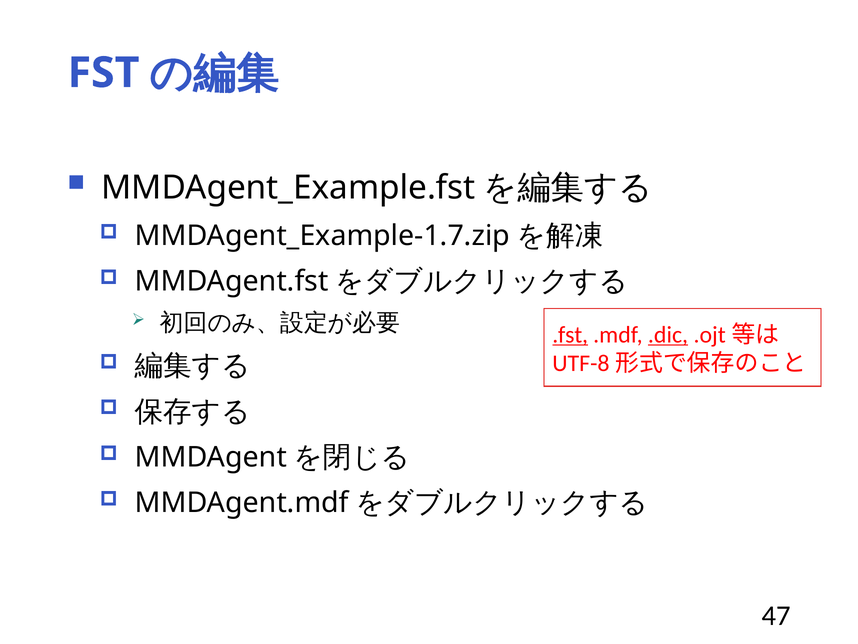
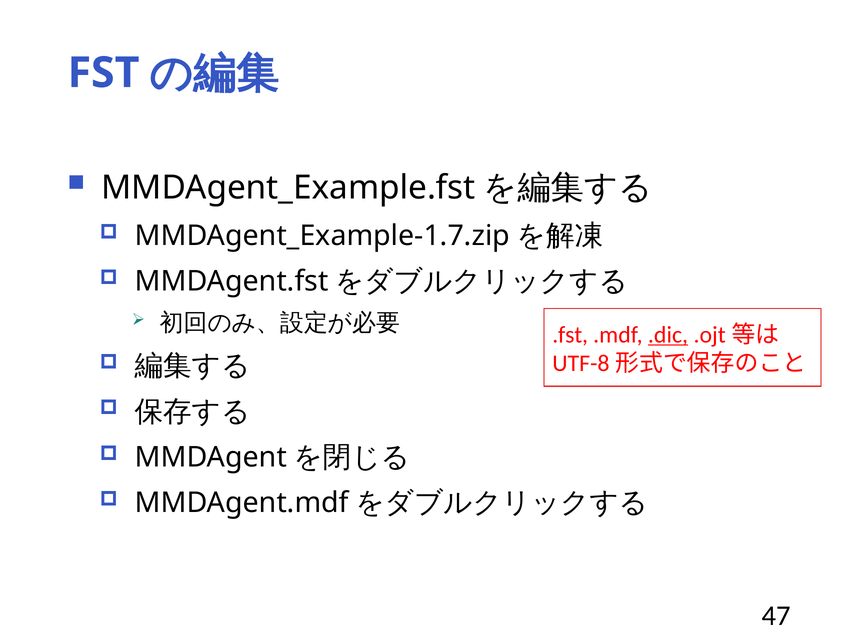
.fst underline: present -> none (570, 334)
